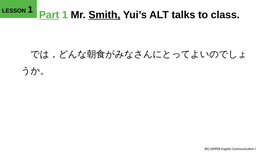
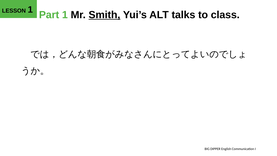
Part underline: present -> none (49, 15)
